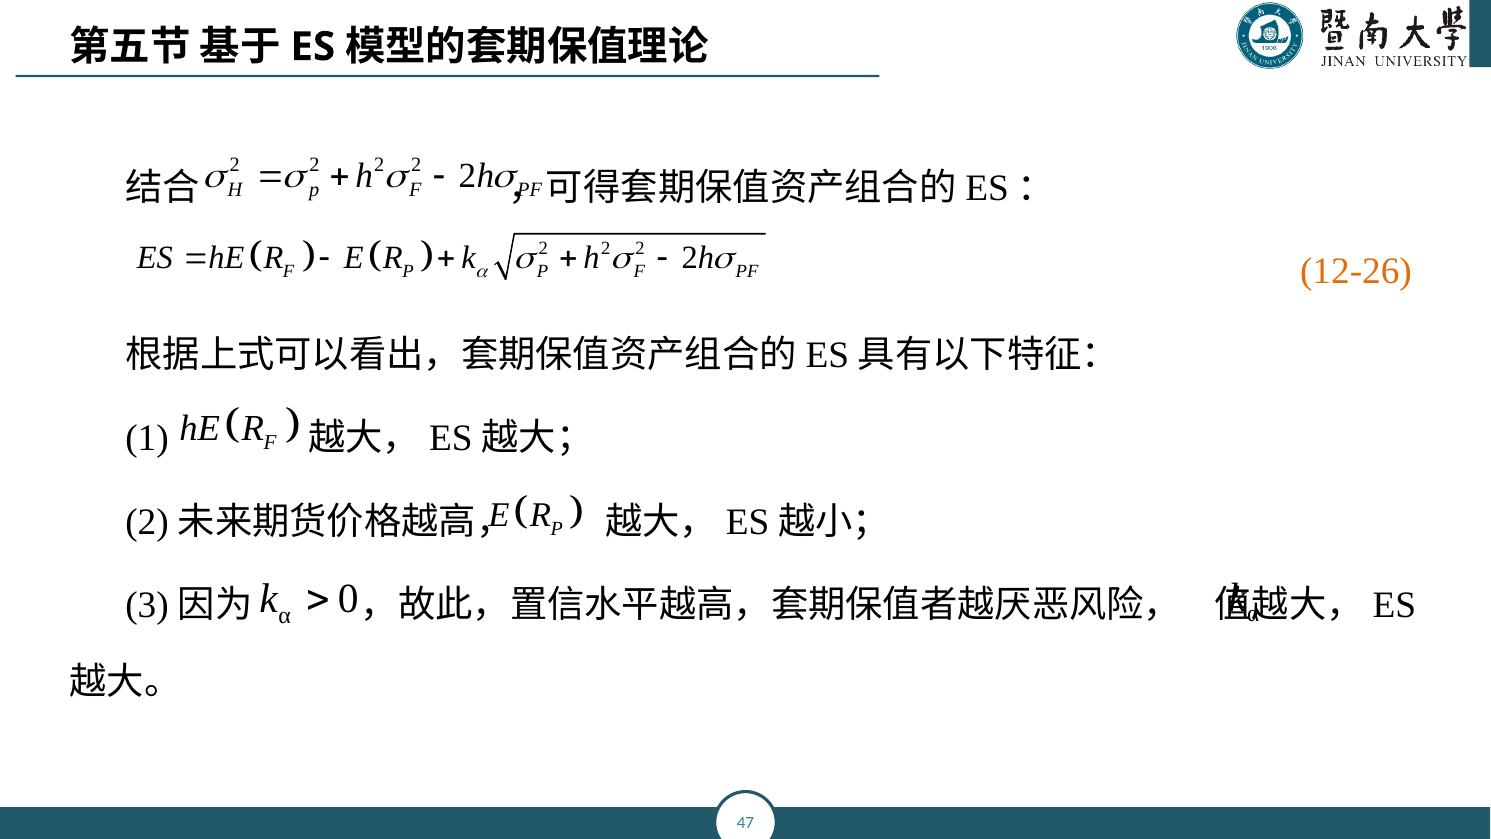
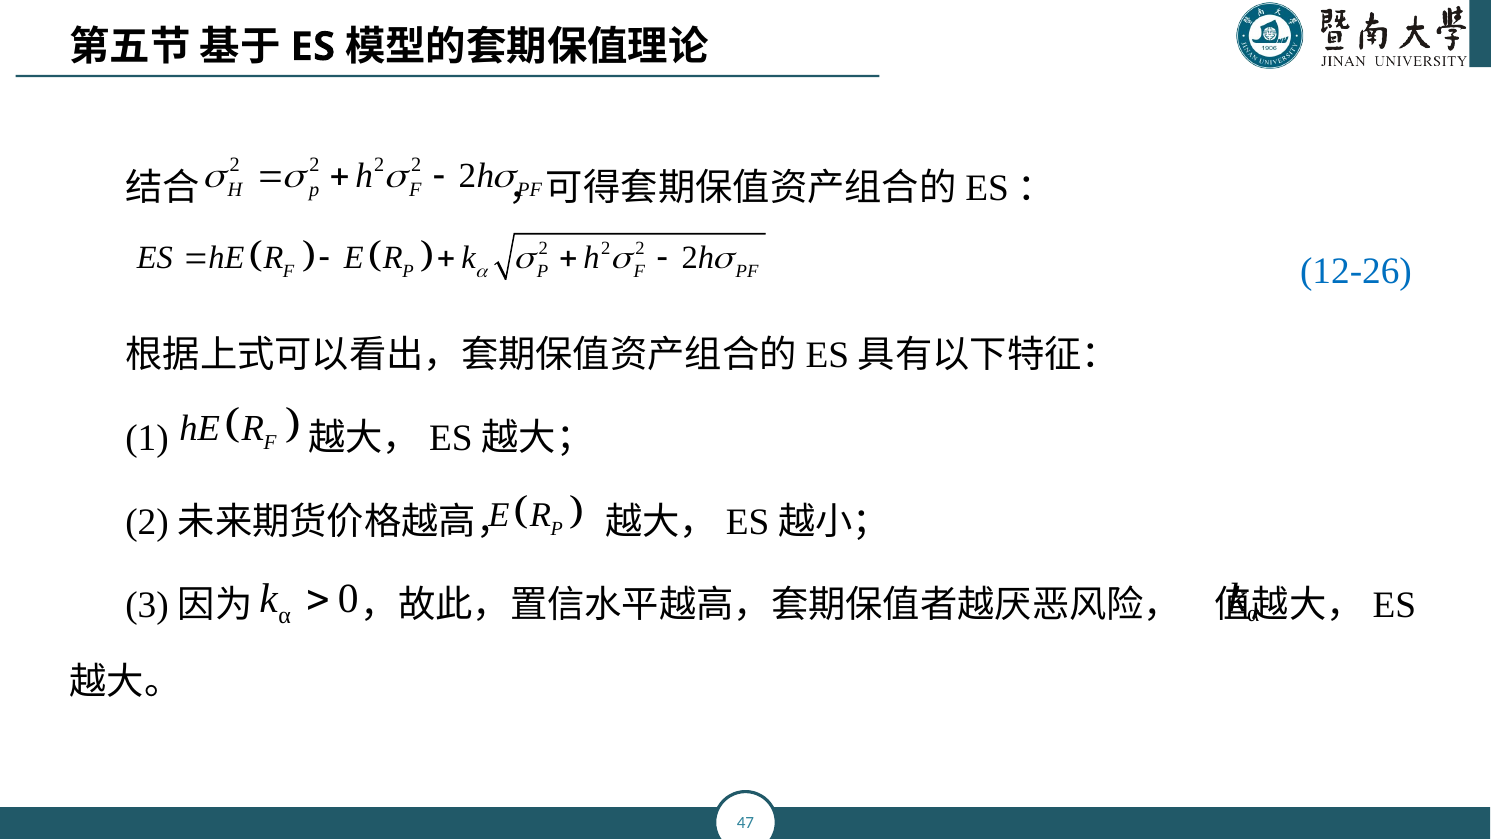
12-26 colour: orange -> blue (1356, 272)
